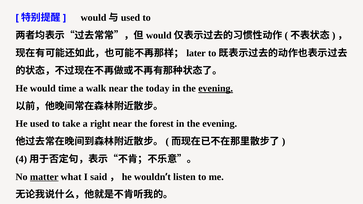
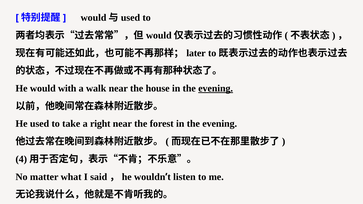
time: time -> with (67, 89)
today: today -> house (158, 89)
matter underline: present -> none (44, 177)
